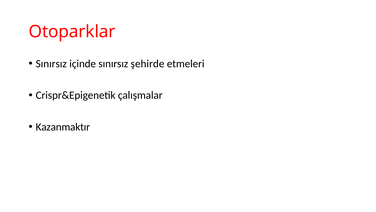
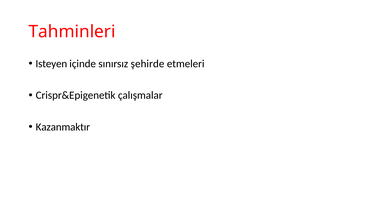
Otoparklar: Otoparklar -> Tahminleri (72, 32)
Sınırsız: Sınırsız -> Isteyen (51, 64)
